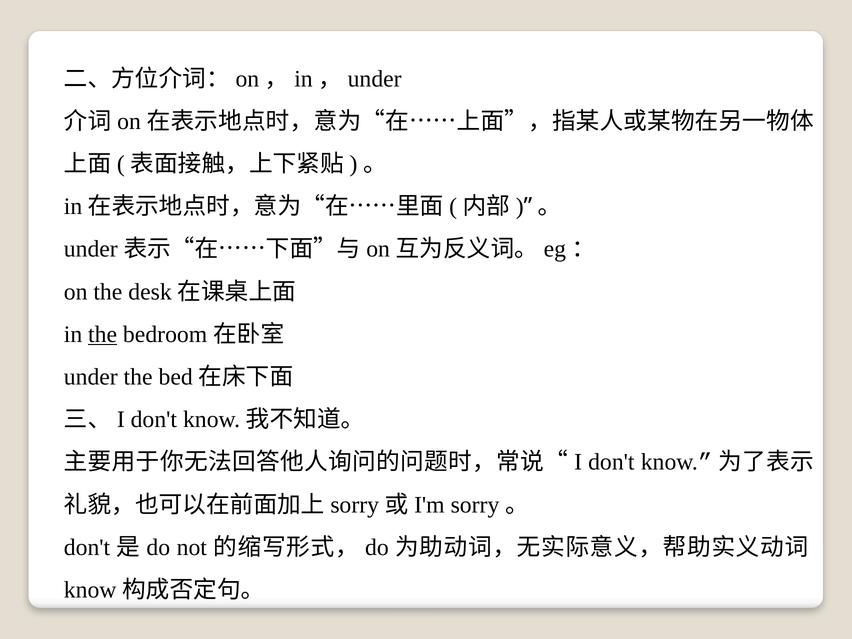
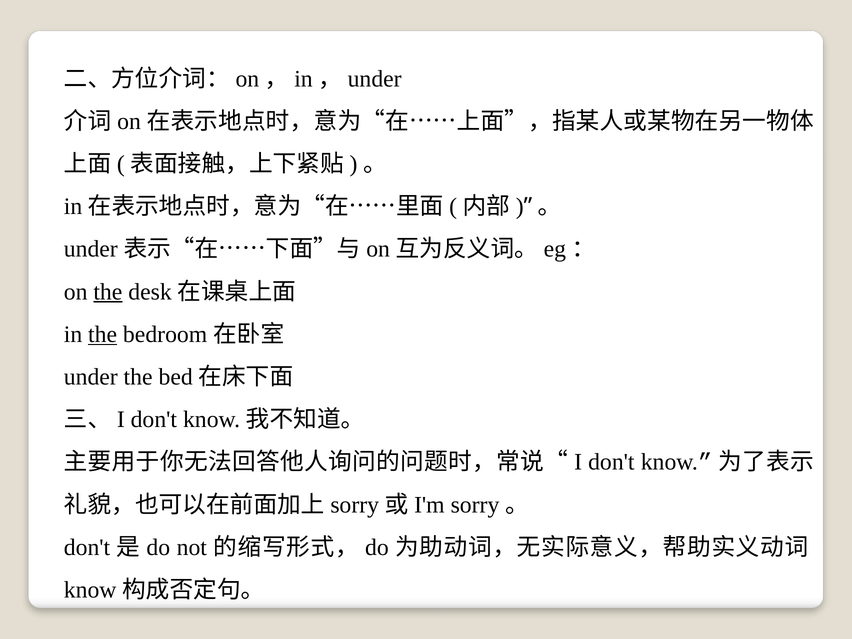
the underline: none -> present (108, 292)
